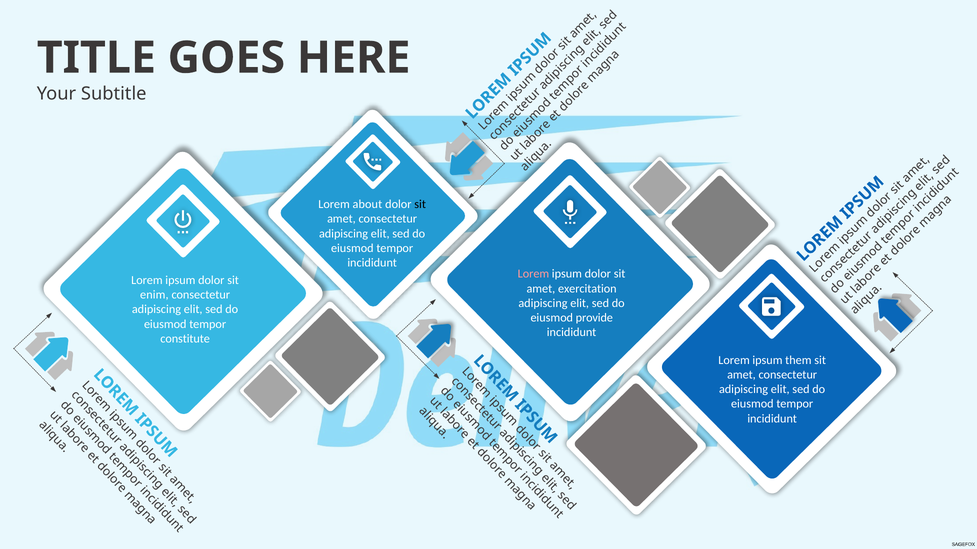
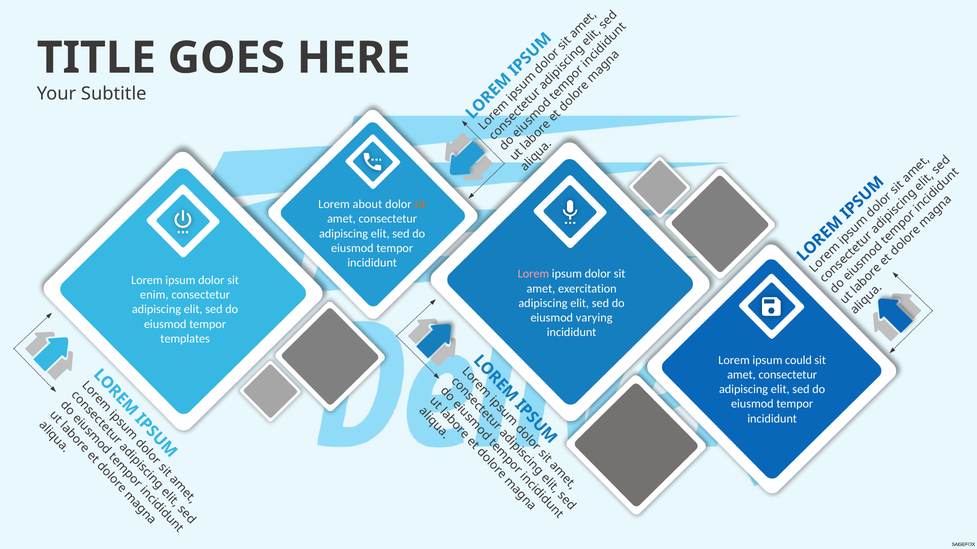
sit colour: black -> orange (420, 204)
provide: provide -> varying (594, 318)
constitute: constitute -> templates (185, 339)
them: them -> could (798, 360)
